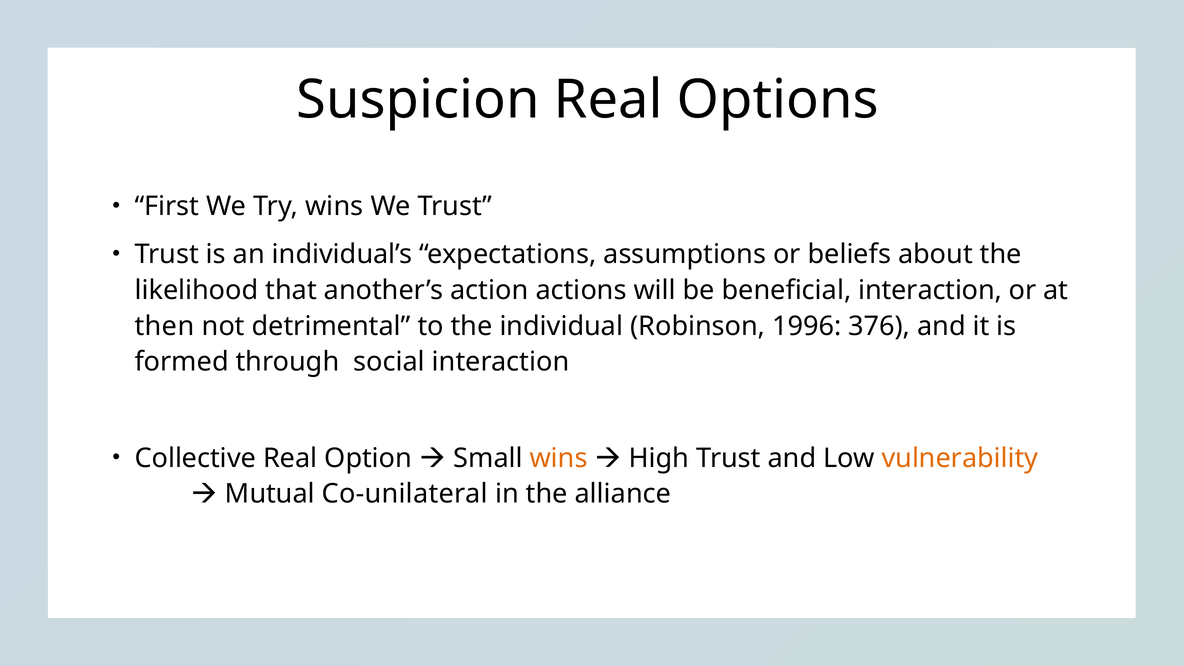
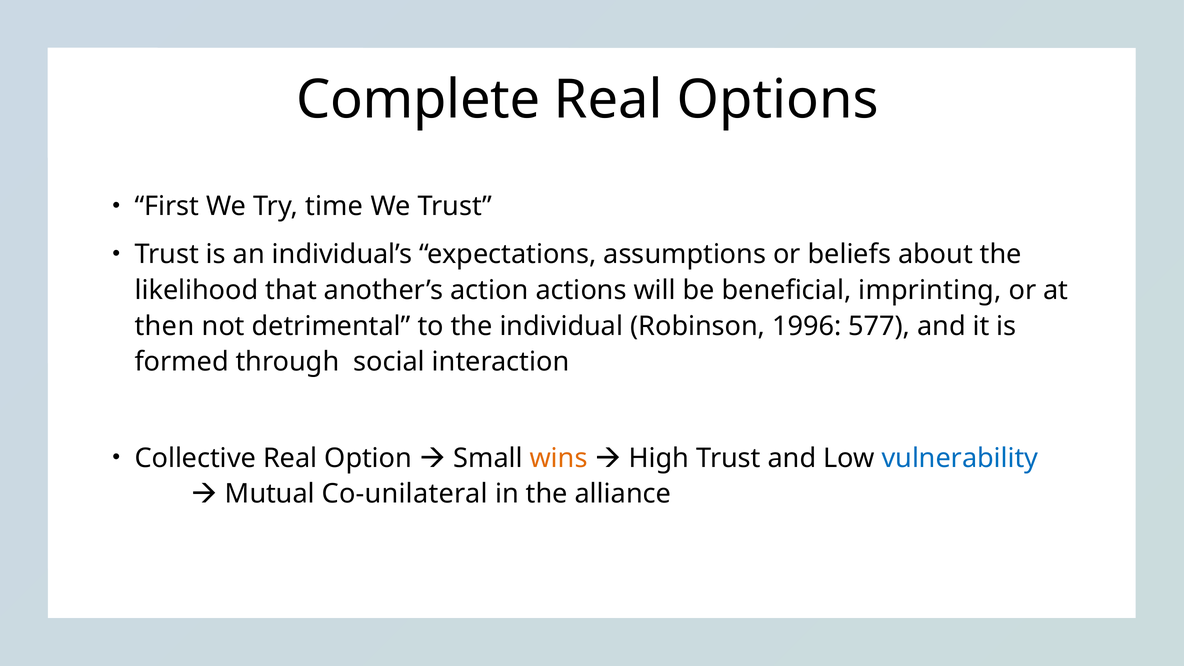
Suspicion: Suspicion -> Complete (418, 100)
Try wins: wins -> time (334, 206)
beneficial interaction: interaction -> imprinting (930, 290)
376: 376 -> 577 (879, 326)
vulnerability colour: orange -> blue (960, 458)
